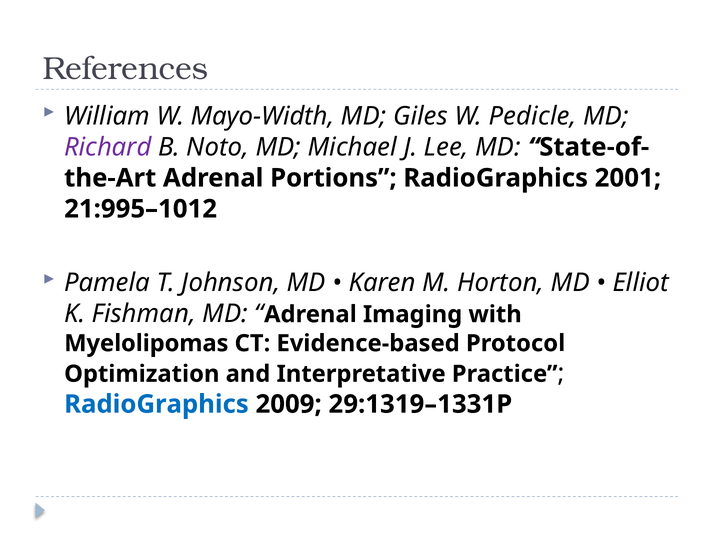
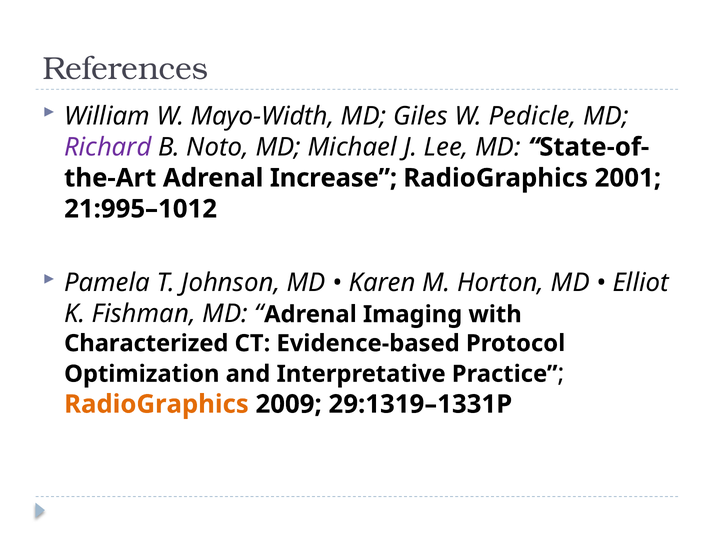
Portions: Portions -> Increase (334, 178)
Myelolipomas: Myelolipomas -> Characterized (146, 343)
RadioGraphics colour: blue -> orange (156, 404)
